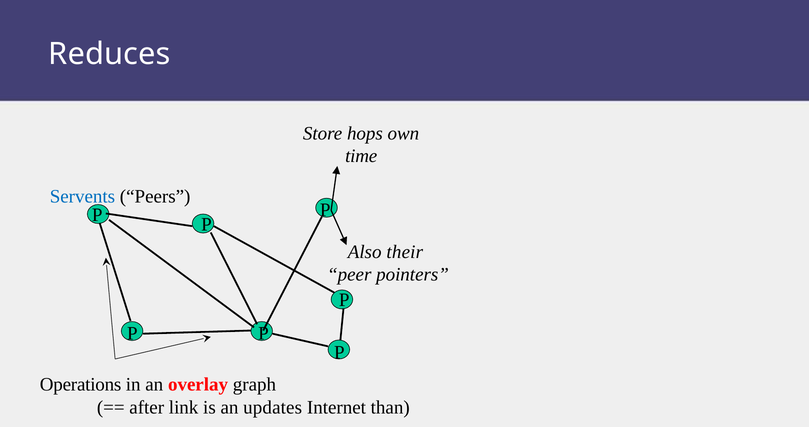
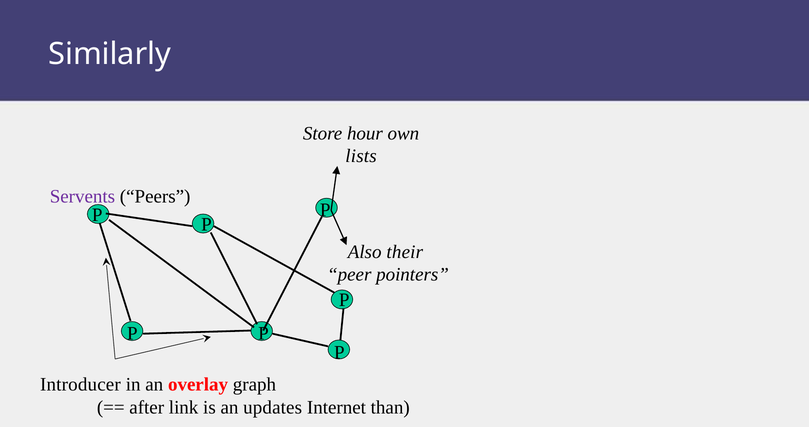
Reduces: Reduces -> Similarly (110, 54)
hops: hops -> hour (365, 133)
time: time -> lists (361, 156)
Servents colour: blue -> purple (82, 197)
Operations: Operations -> Introducer (80, 385)
